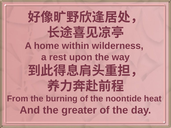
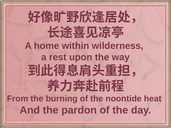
greater: greater -> pardon (79, 110)
